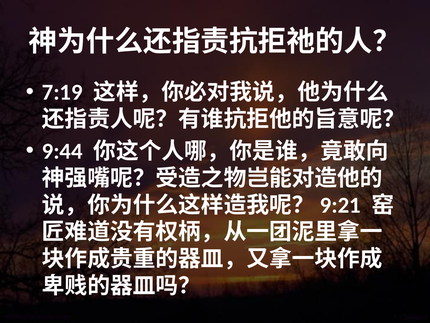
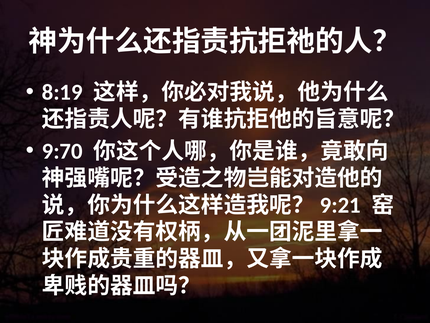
7:19: 7:19 -> 8:19 (62, 92)
9:44: 9:44 -> 9:70 (62, 151)
